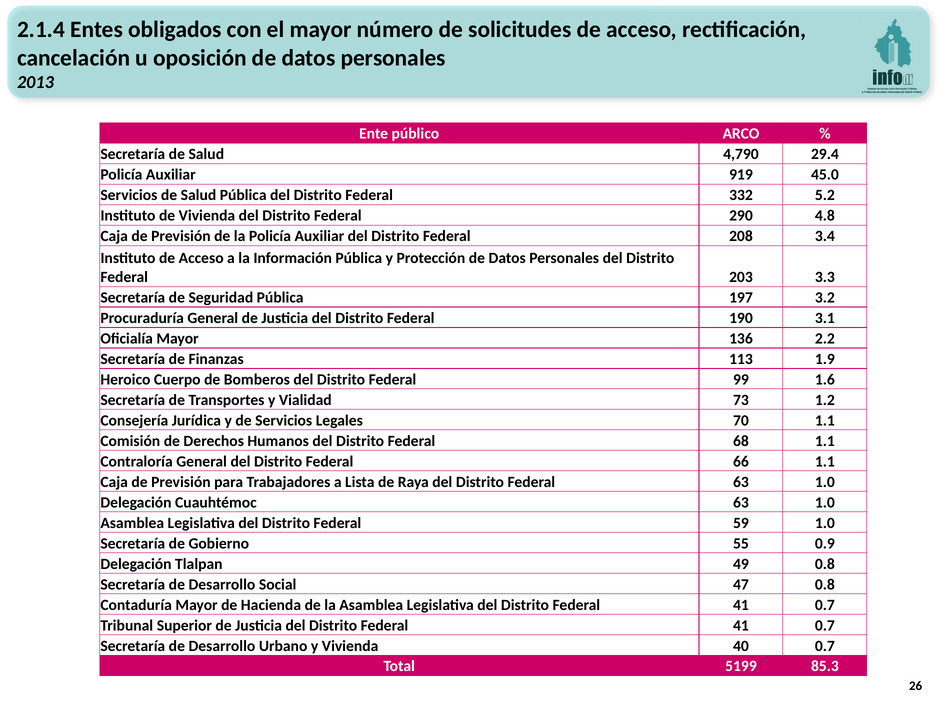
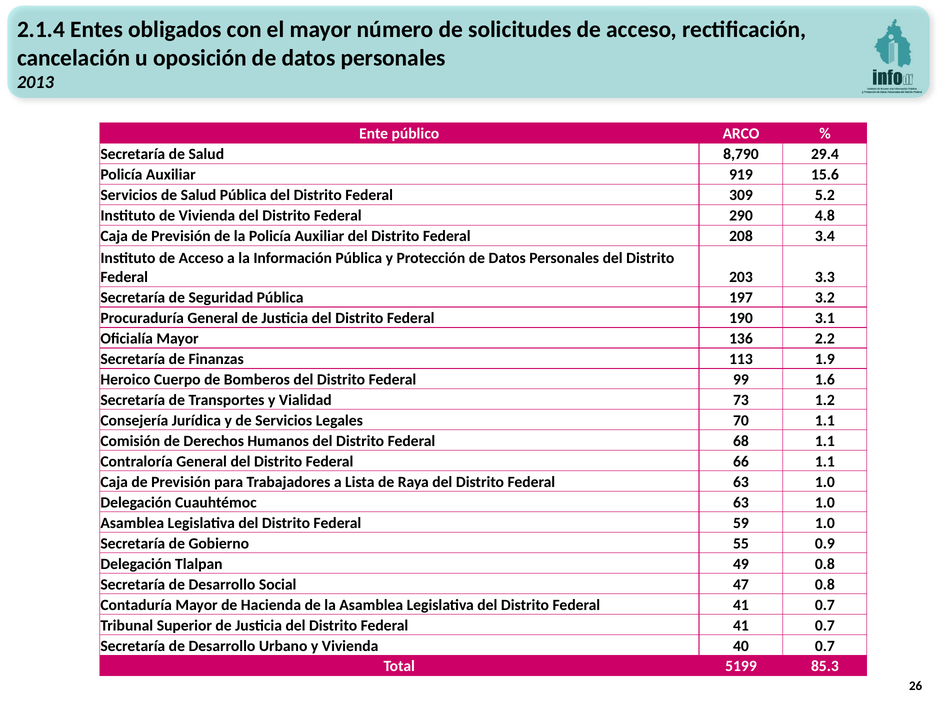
4,790: 4,790 -> 8,790 (741, 154)
45.0: 45.0 -> 15.6 (825, 175)
332: 332 -> 309 (741, 195)
